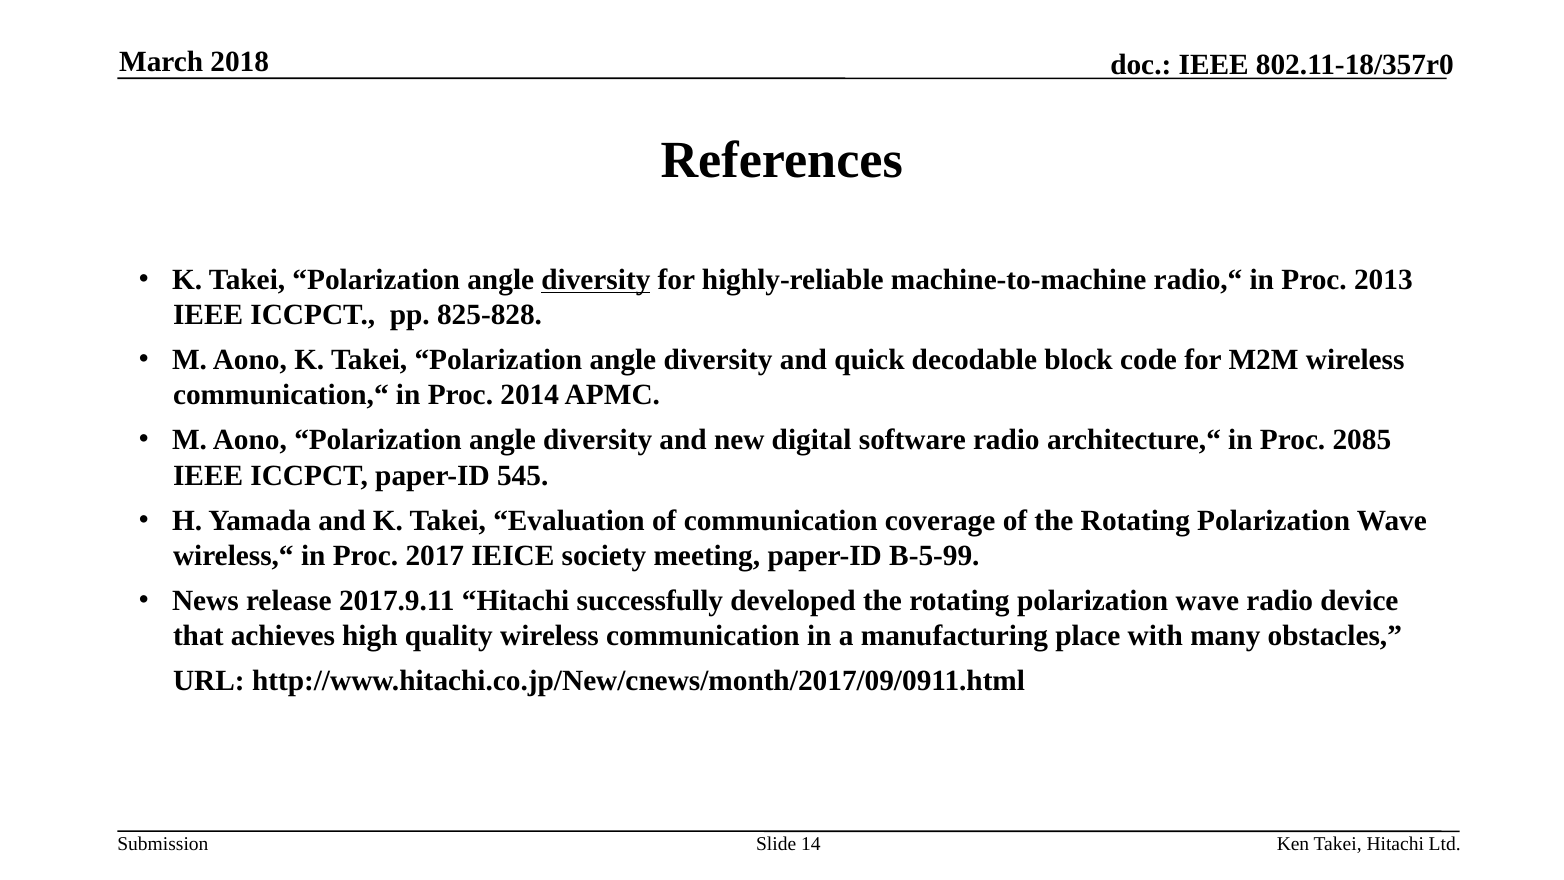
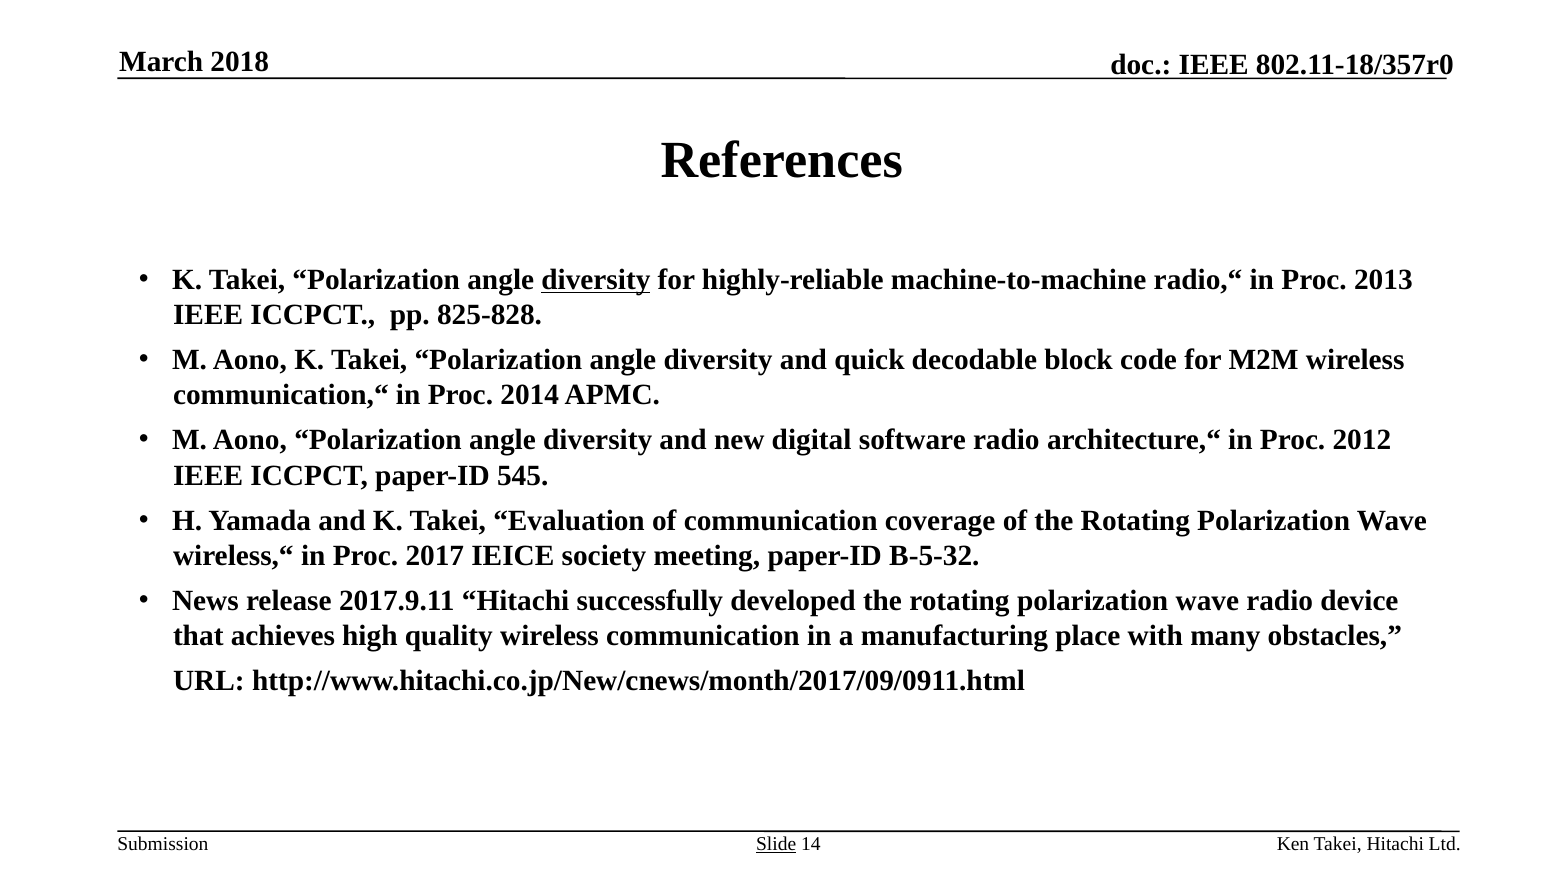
2085: 2085 -> 2012 (1362, 440)
B-5-99: B-5-99 -> B-5-32 (934, 555)
Slide underline: none -> present (776, 844)
